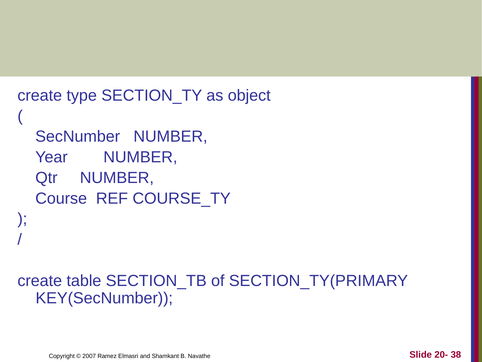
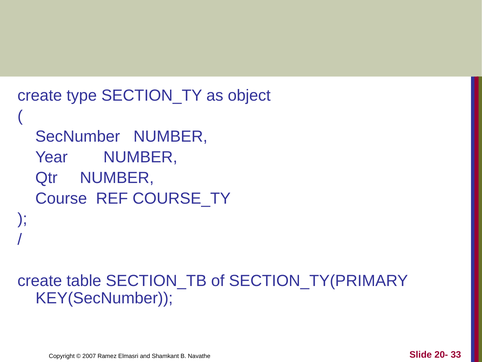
38: 38 -> 33 (456, 354)
